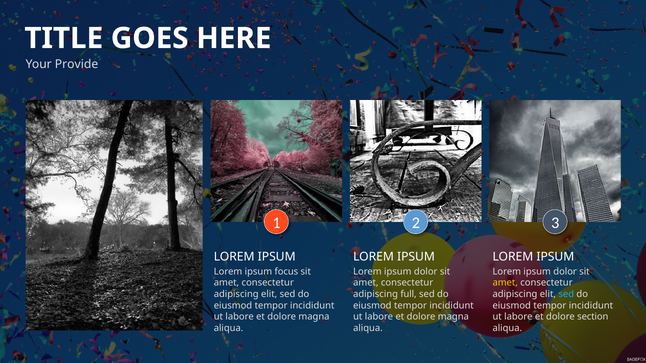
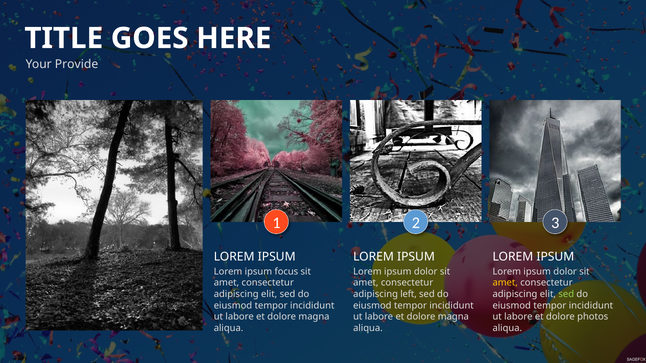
full: full -> left (409, 294)
sed colour: light blue -> light green (566, 294)
section: section -> photos (593, 317)
